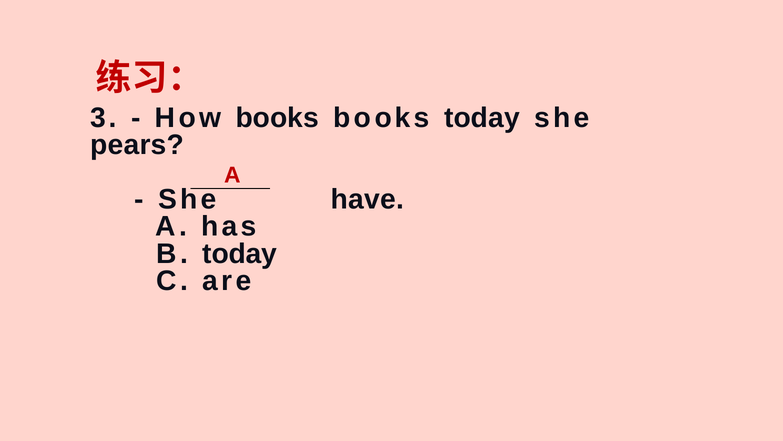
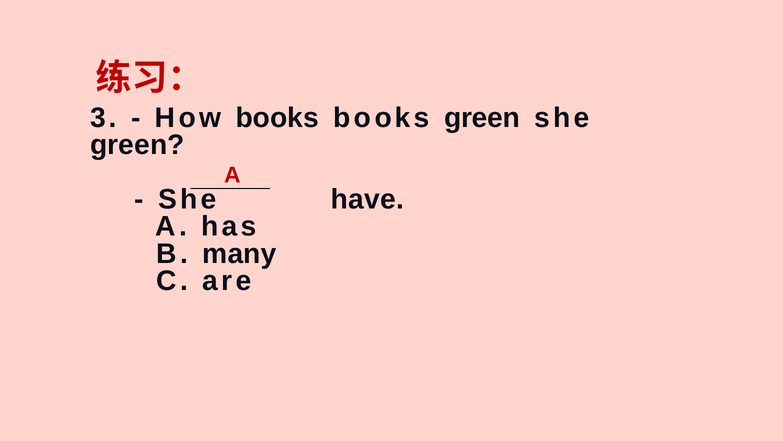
books today: today -> green (482, 118)
pears: pears -> green (137, 145)
B today: today -> many (239, 253)
